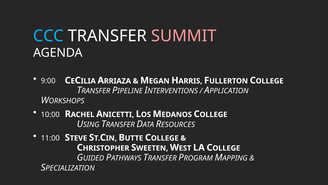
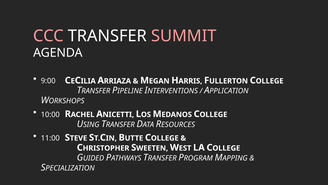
CCC colour: light blue -> pink (48, 36)
